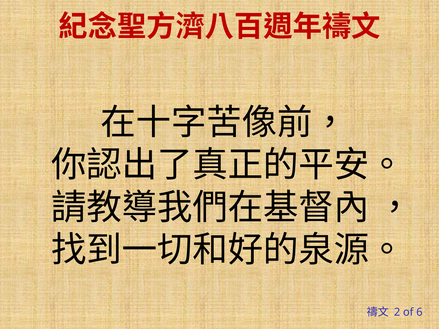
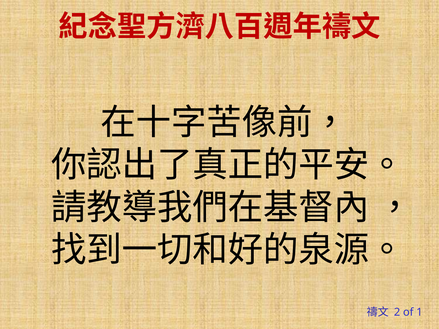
6: 6 -> 1 (419, 312)
